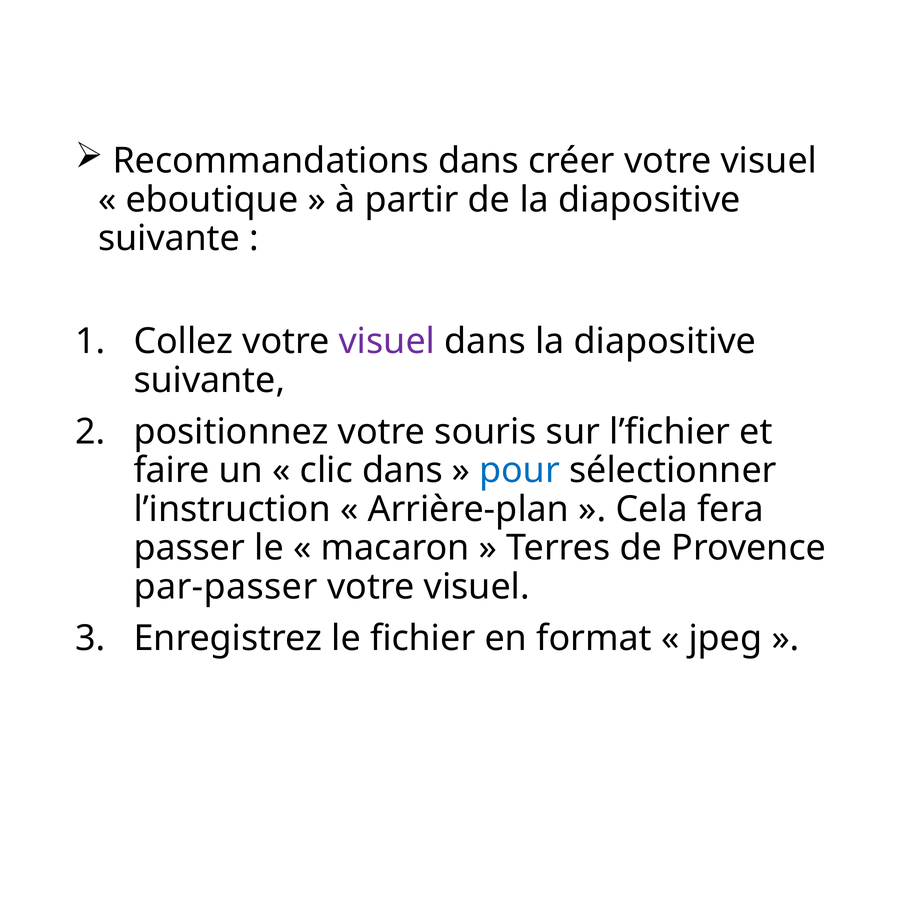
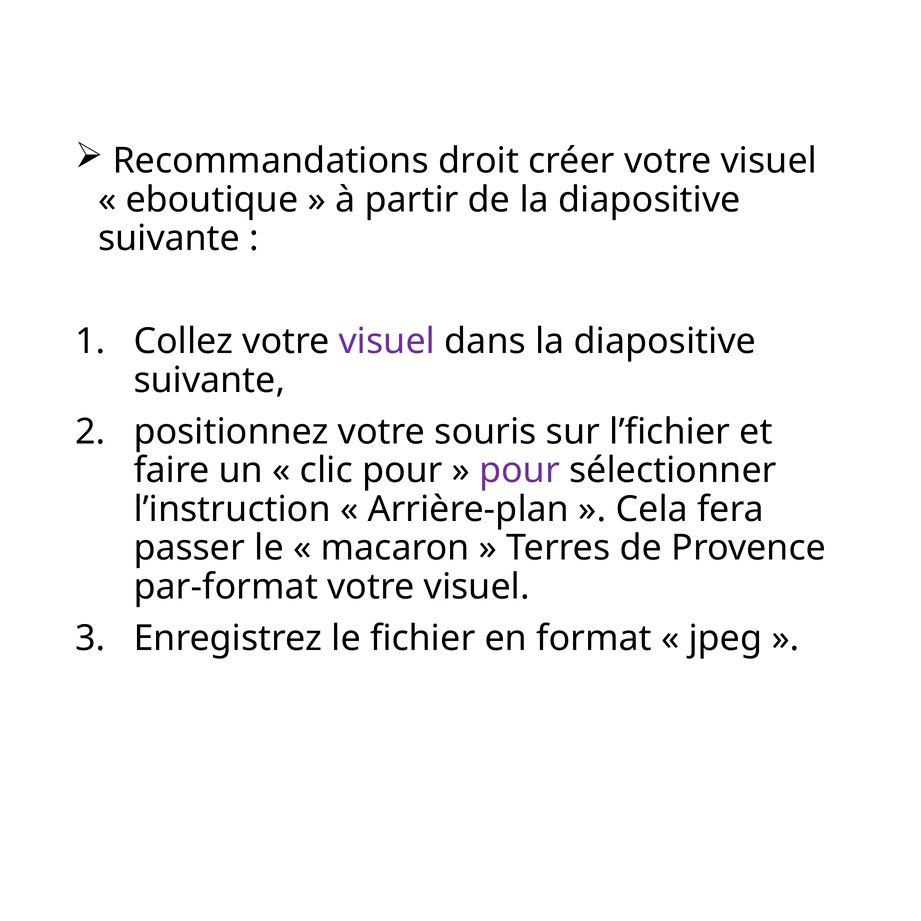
Recommandations dans: dans -> droit (479, 161)
clic dans: dans -> pour (402, 471)
pour colour: blue -> purple (520, 471)
par-passer: par-passer -> par-format (226, 587)
